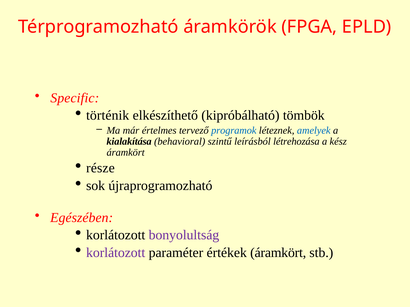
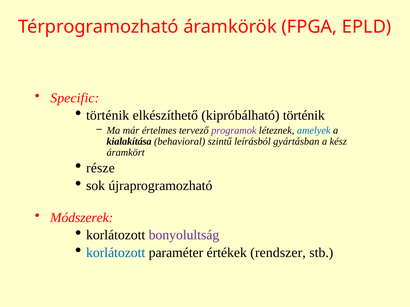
kipróbálható tömbök: tömbök -> történik (304, 116)
programok colour: blue -> purple (234, 131)
létrehozása: létrehozása -> gyártásban (296, 142)
Egészében: Egészében -> Módszerek (82, 218)
korlátozott colour: purple -> blue (116, 253)
értékek áramkört: áramkört -> rendszer (278, 253)
